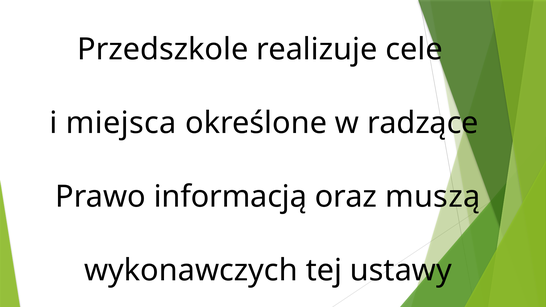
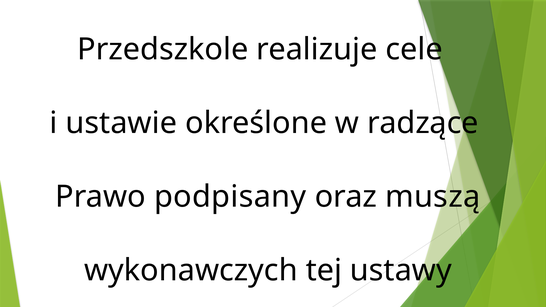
miejsca: miejsca -> ustawie (121, 123)
informacją: informacją -> podpisany (230, 197)
